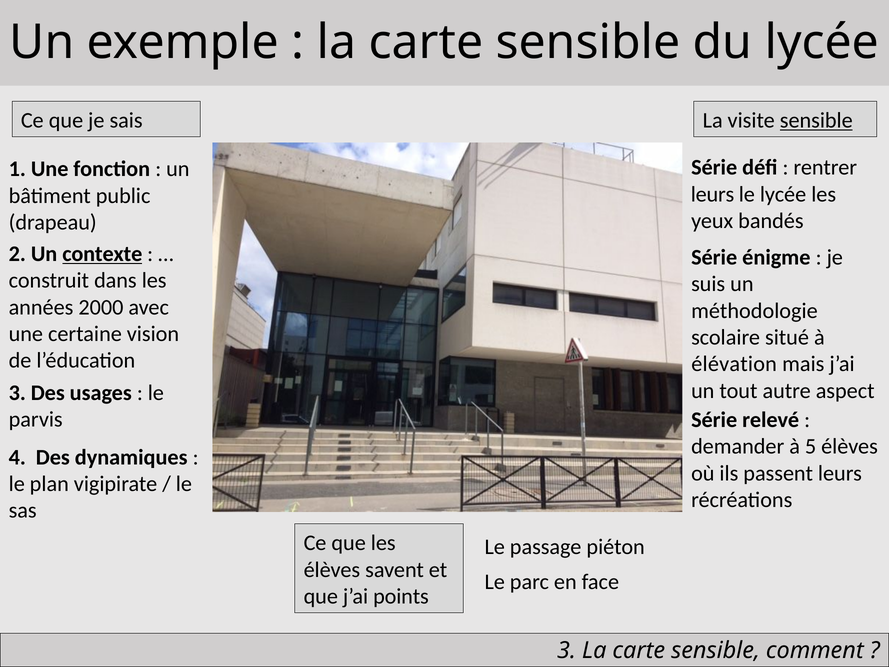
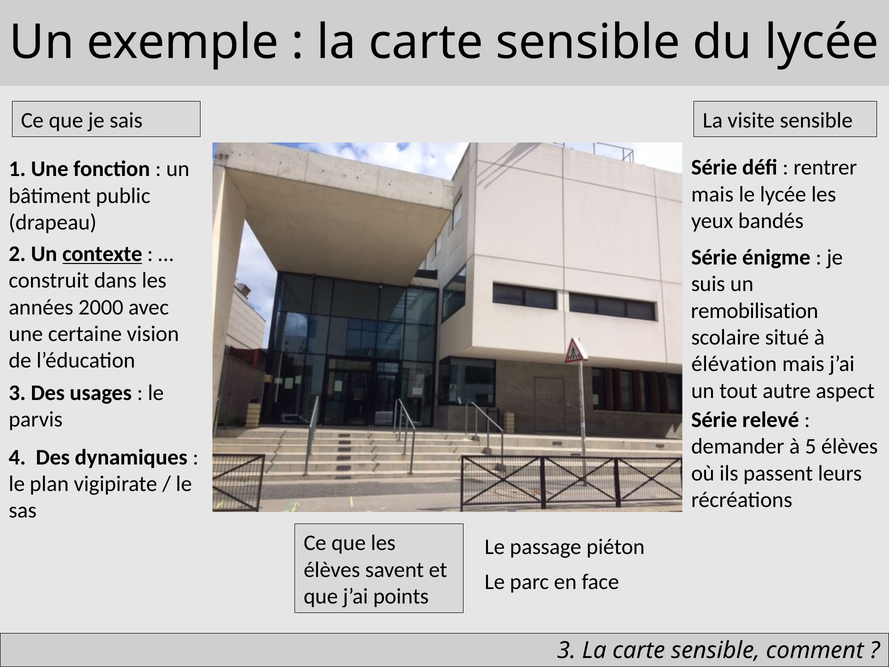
sensible underline: present -> none (816, 120)
leurs: leurs -> mais (712, 194)
méthodologie: méthodologie -> remobilisation (755, 311)
